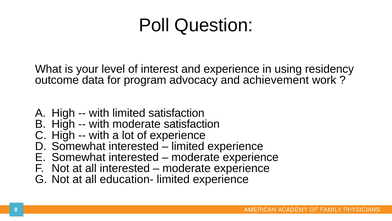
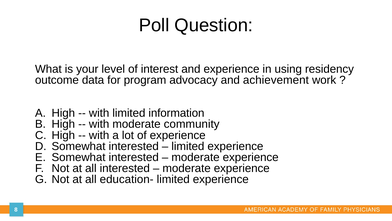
limited satisfaction: satisfaction -> information (176, 113)
moderate satisfaction: satisfaction -> community (192, 124)
